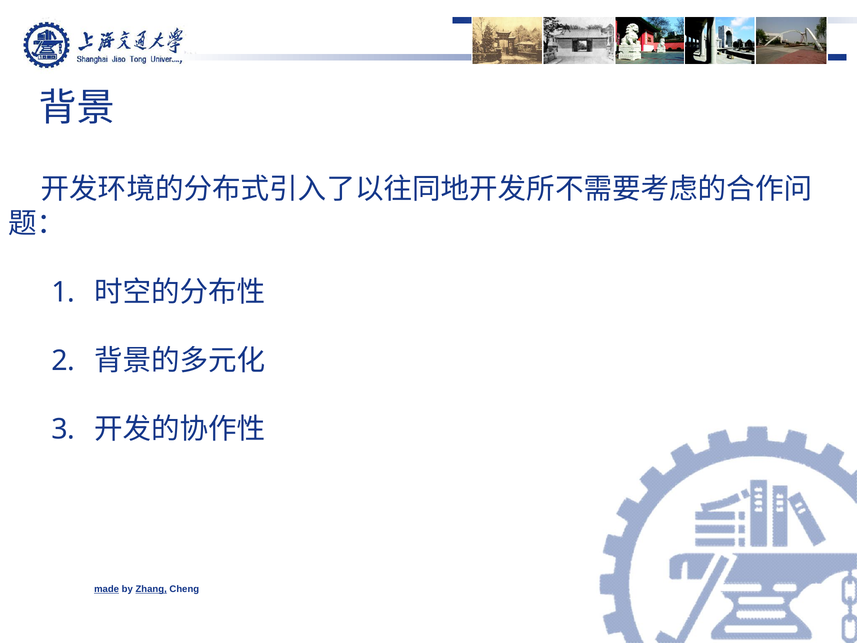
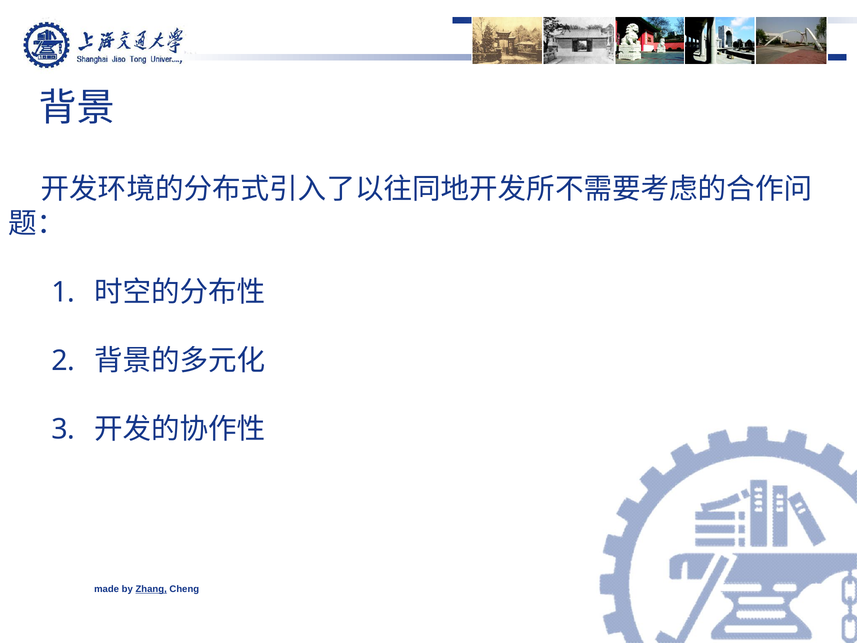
made underline: present -> none (107, 589)
